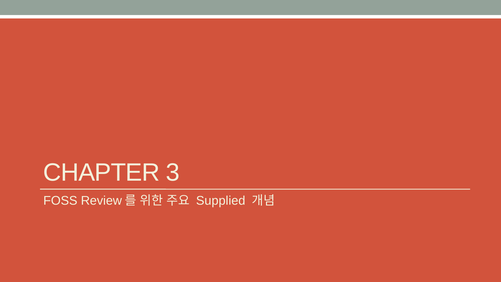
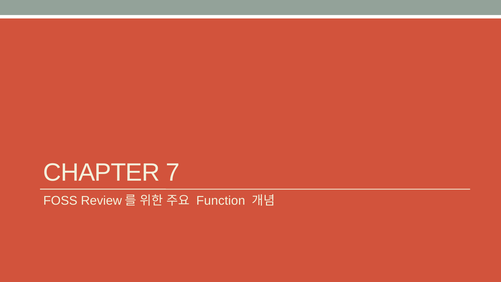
3: 3 -> 7 (173, 172)
Supplied: Supplied -> Function (221, 200)
